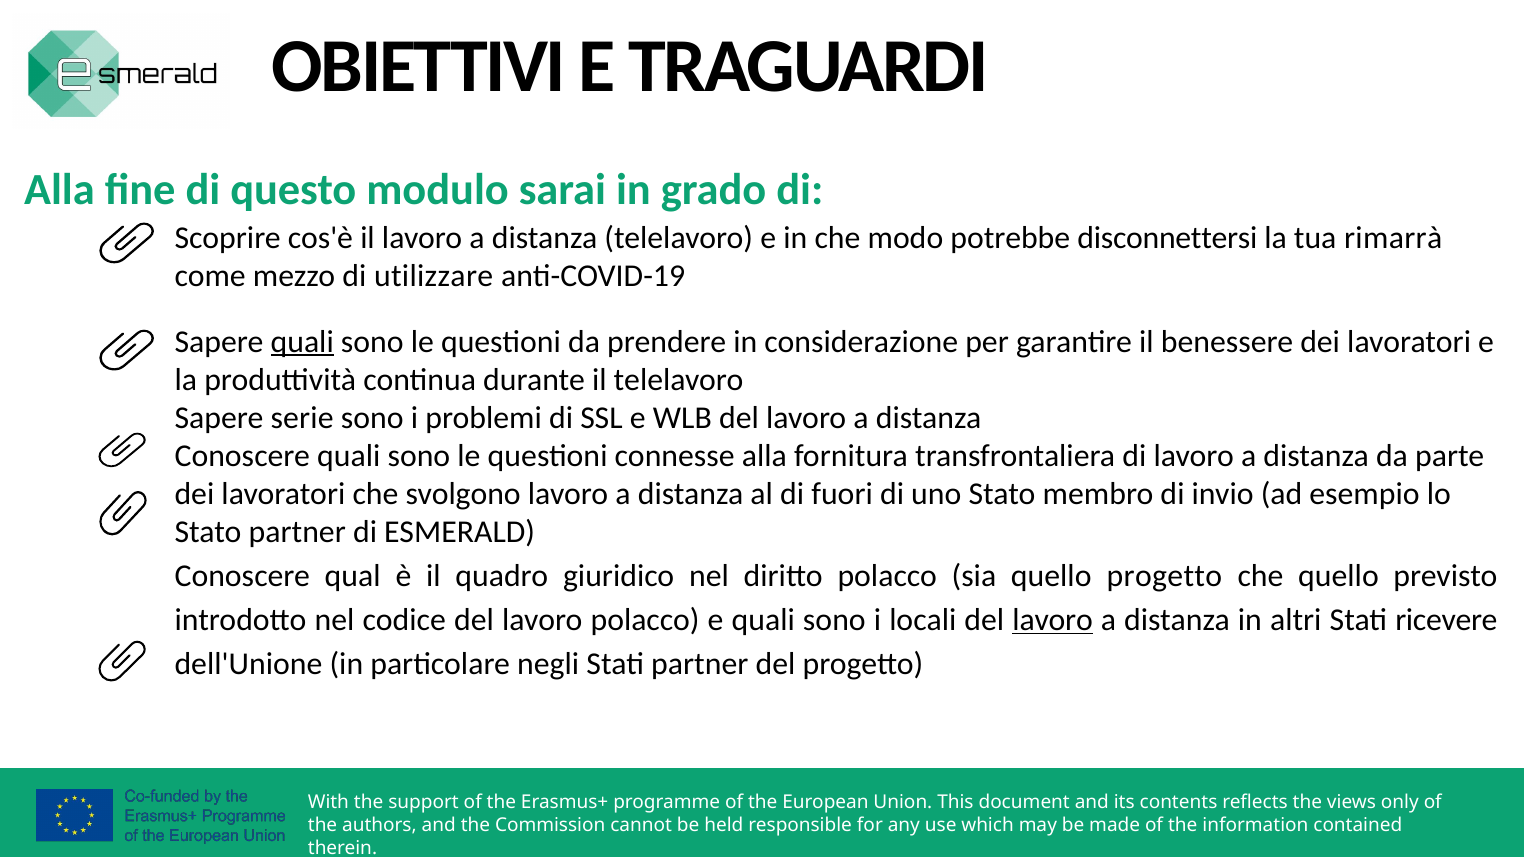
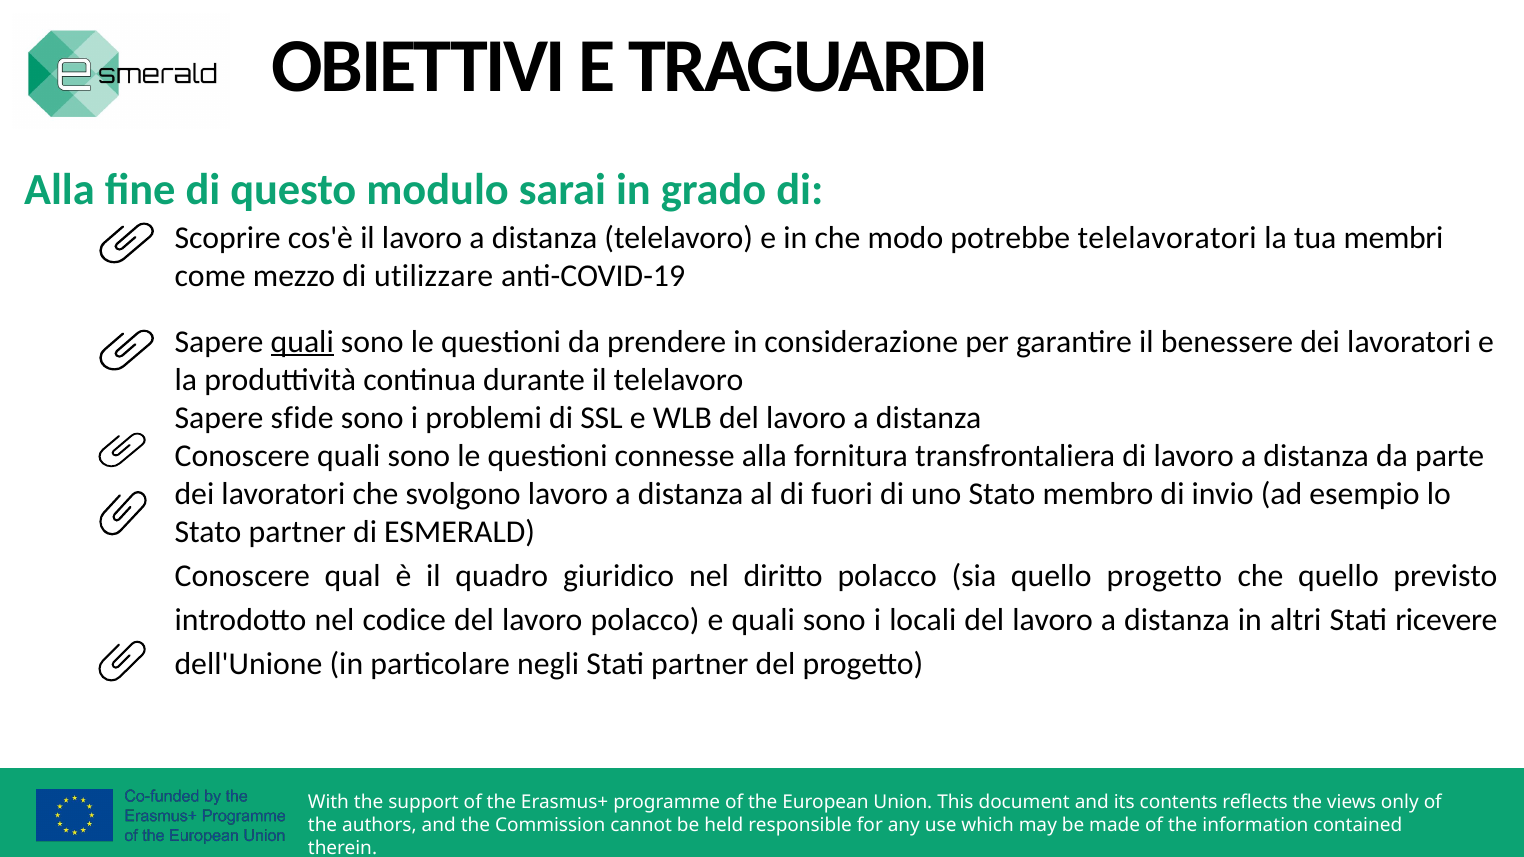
disconnettersi: disconnettersi -> telelavoratori (1167, 238)
rimarrà: rimarrà -> membri (1394, 238)
serie: serie -> sfide (302, 418)
lavoro underline: present -> none (1053, 620)
